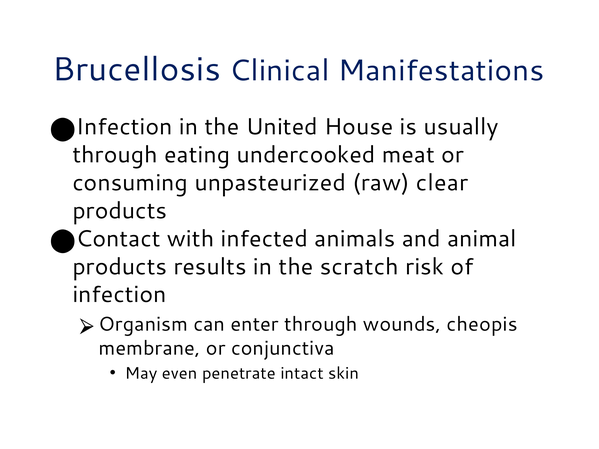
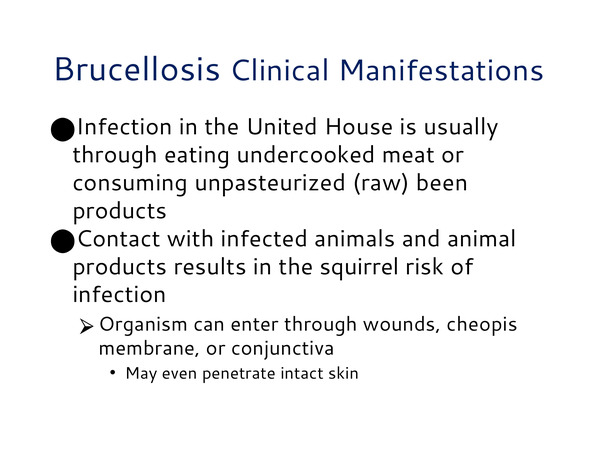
clear: clear -> been (442, 183)
scratch: scratch -> squirrel (359, 267)
